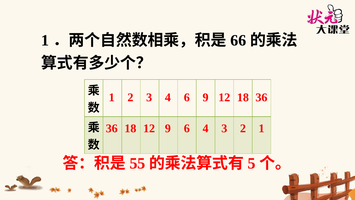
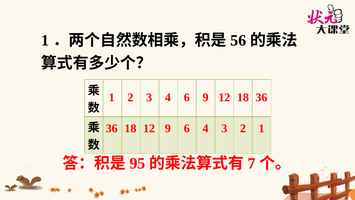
66: 66 -> 56 (238, 40)
55: 55 -> 95 (137, 163)
5: 5 -> 7 (252, 163)
